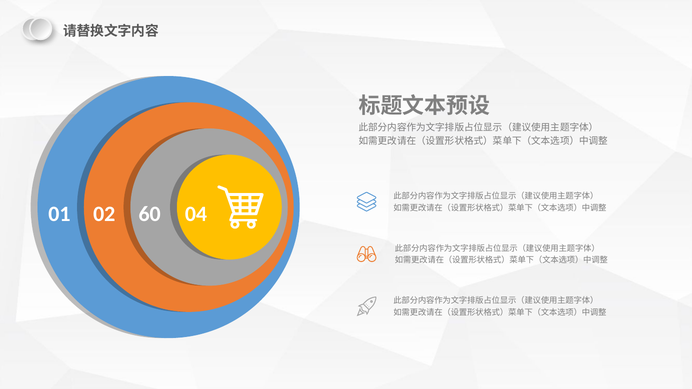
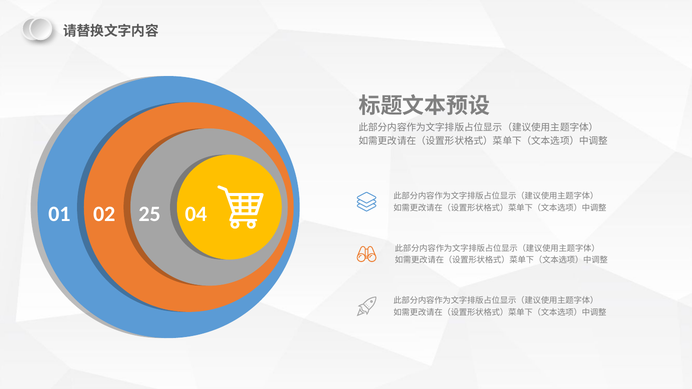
60: 60 -> 25 (150, 214)
